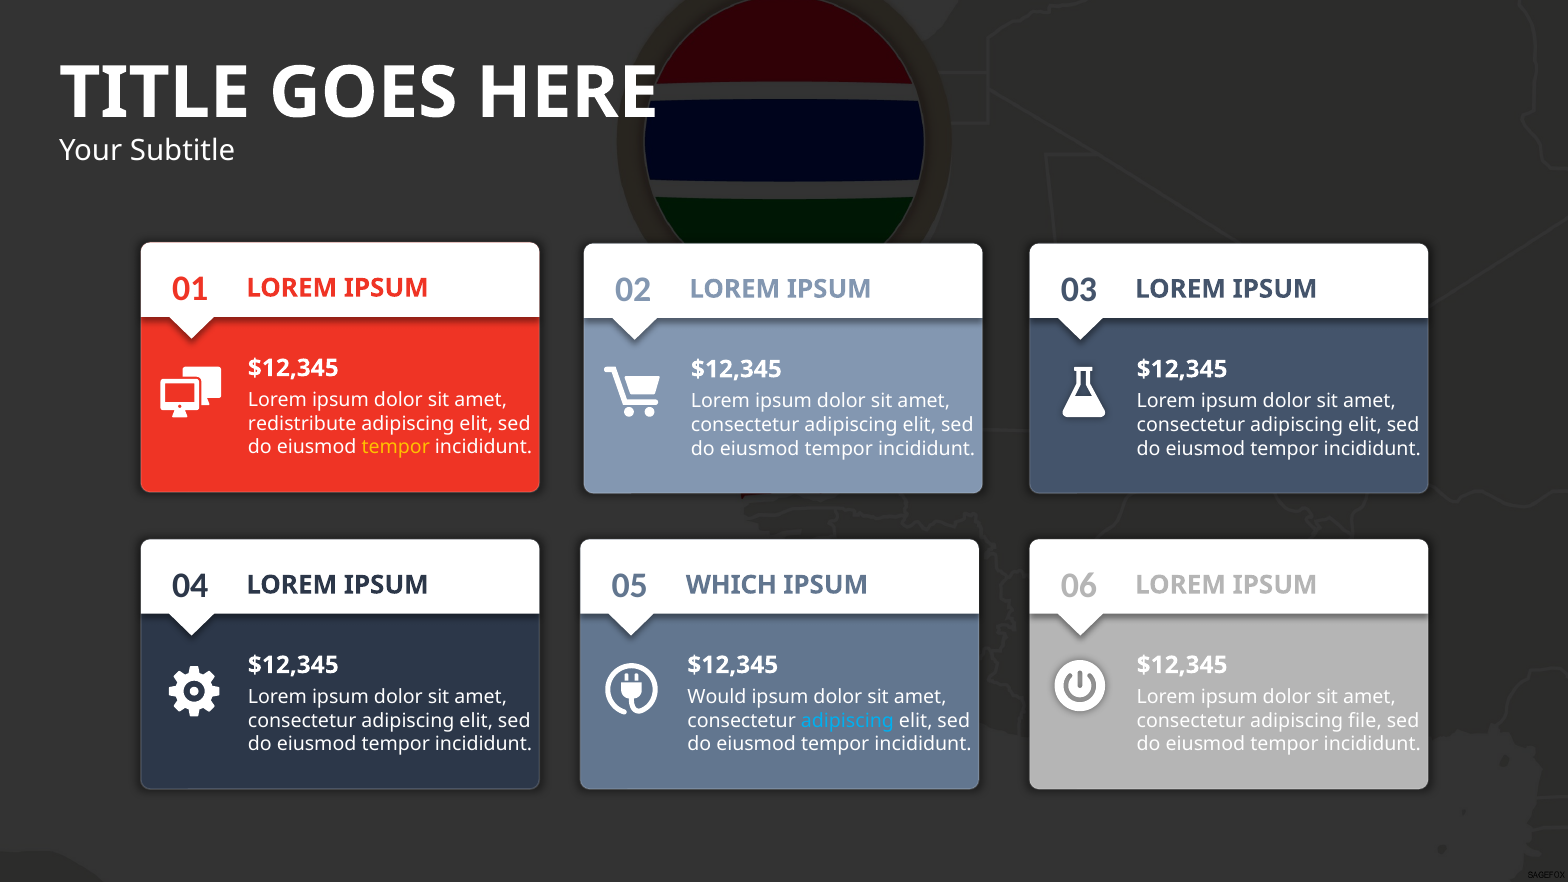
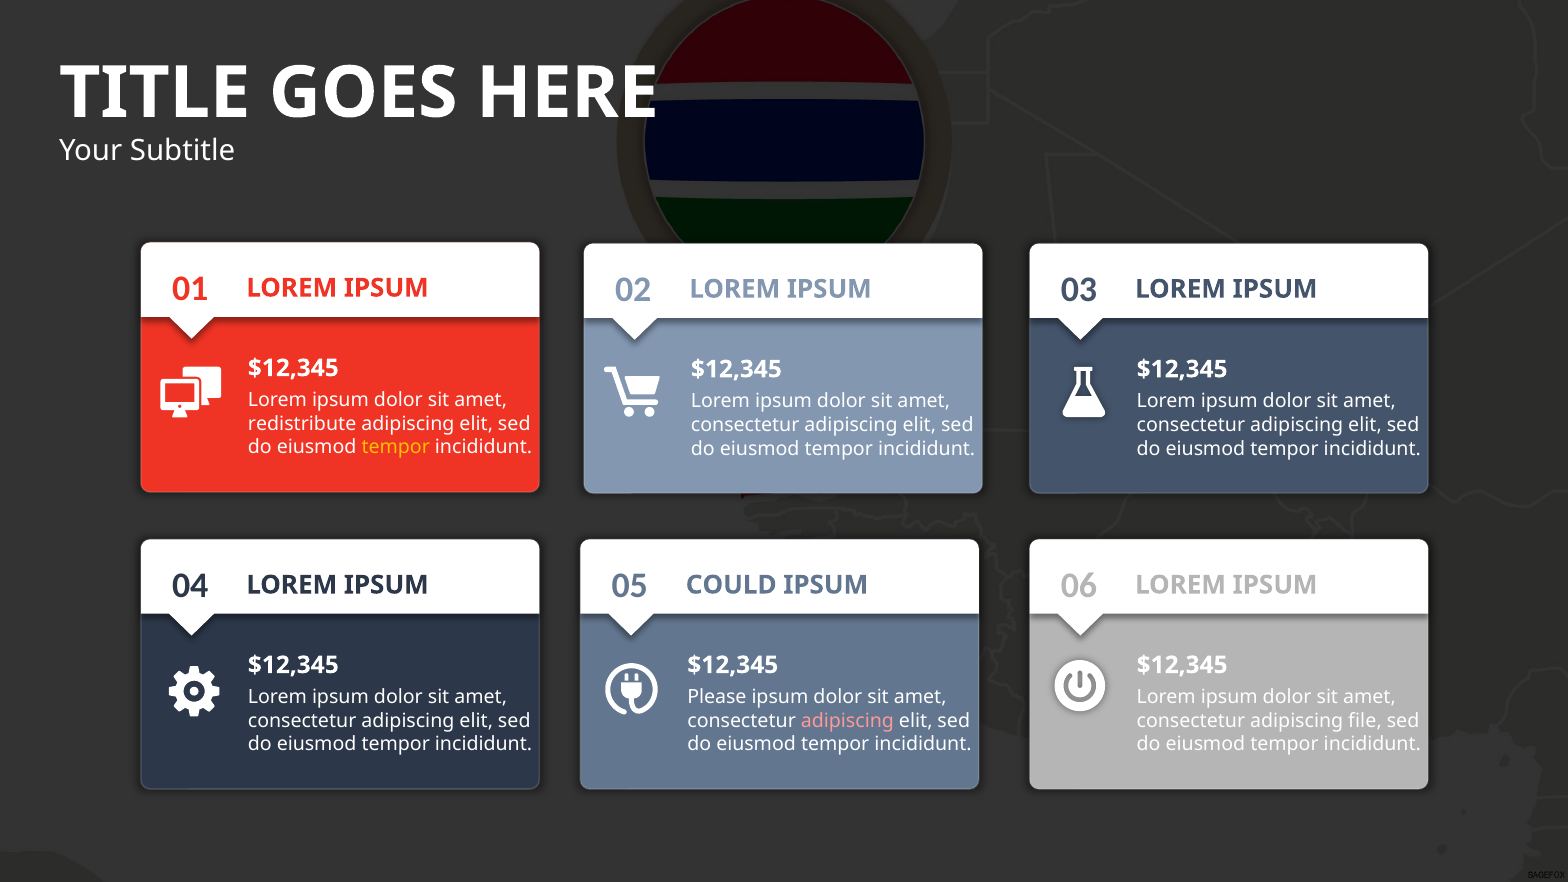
WHICH: WHICH -> COULD (731, 585)
Would: Would -> Please (717, 697)
adipiscing colour: light blue -> pink (847, 721)
